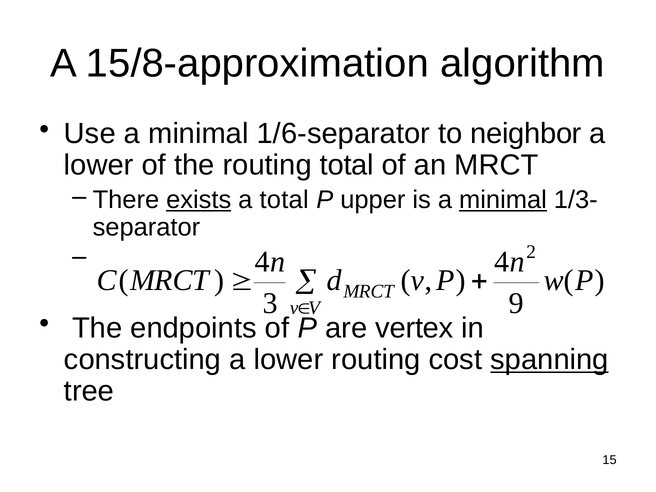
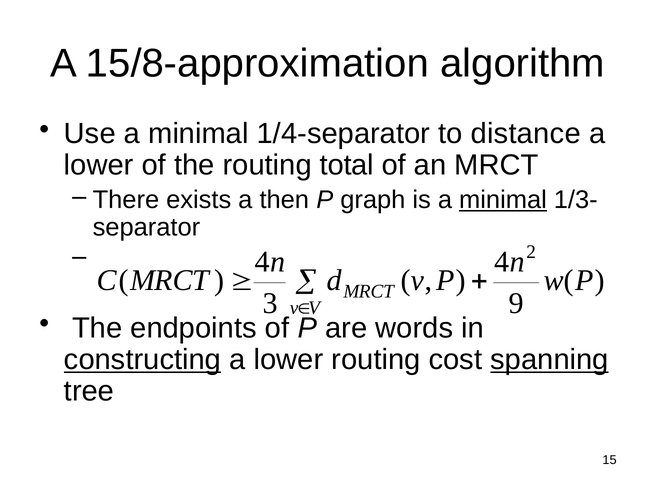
1/6-separator: 1/6-separator -> 1/4-separator (343, 134)
neighbor: neighbor -> distance (526, 134)
exists underline: present -> none (199, 200)
a total: total -> then (284, 200)
upper: upper -> graph (373, 200)
vertex: vertex -> words (414, 328)
constructing underline: none -> present (143, 360)
